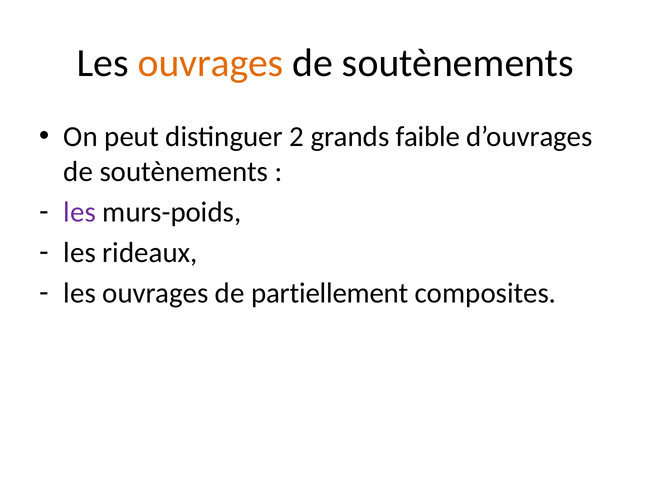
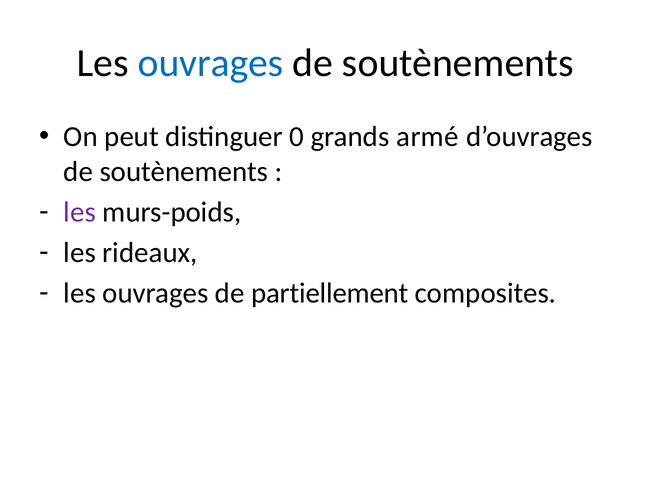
ouvrages colour: orange -> blue (211, 63)
2: 2 -> 0 (297, 137)
faible: faible -> armé (428, 137)
